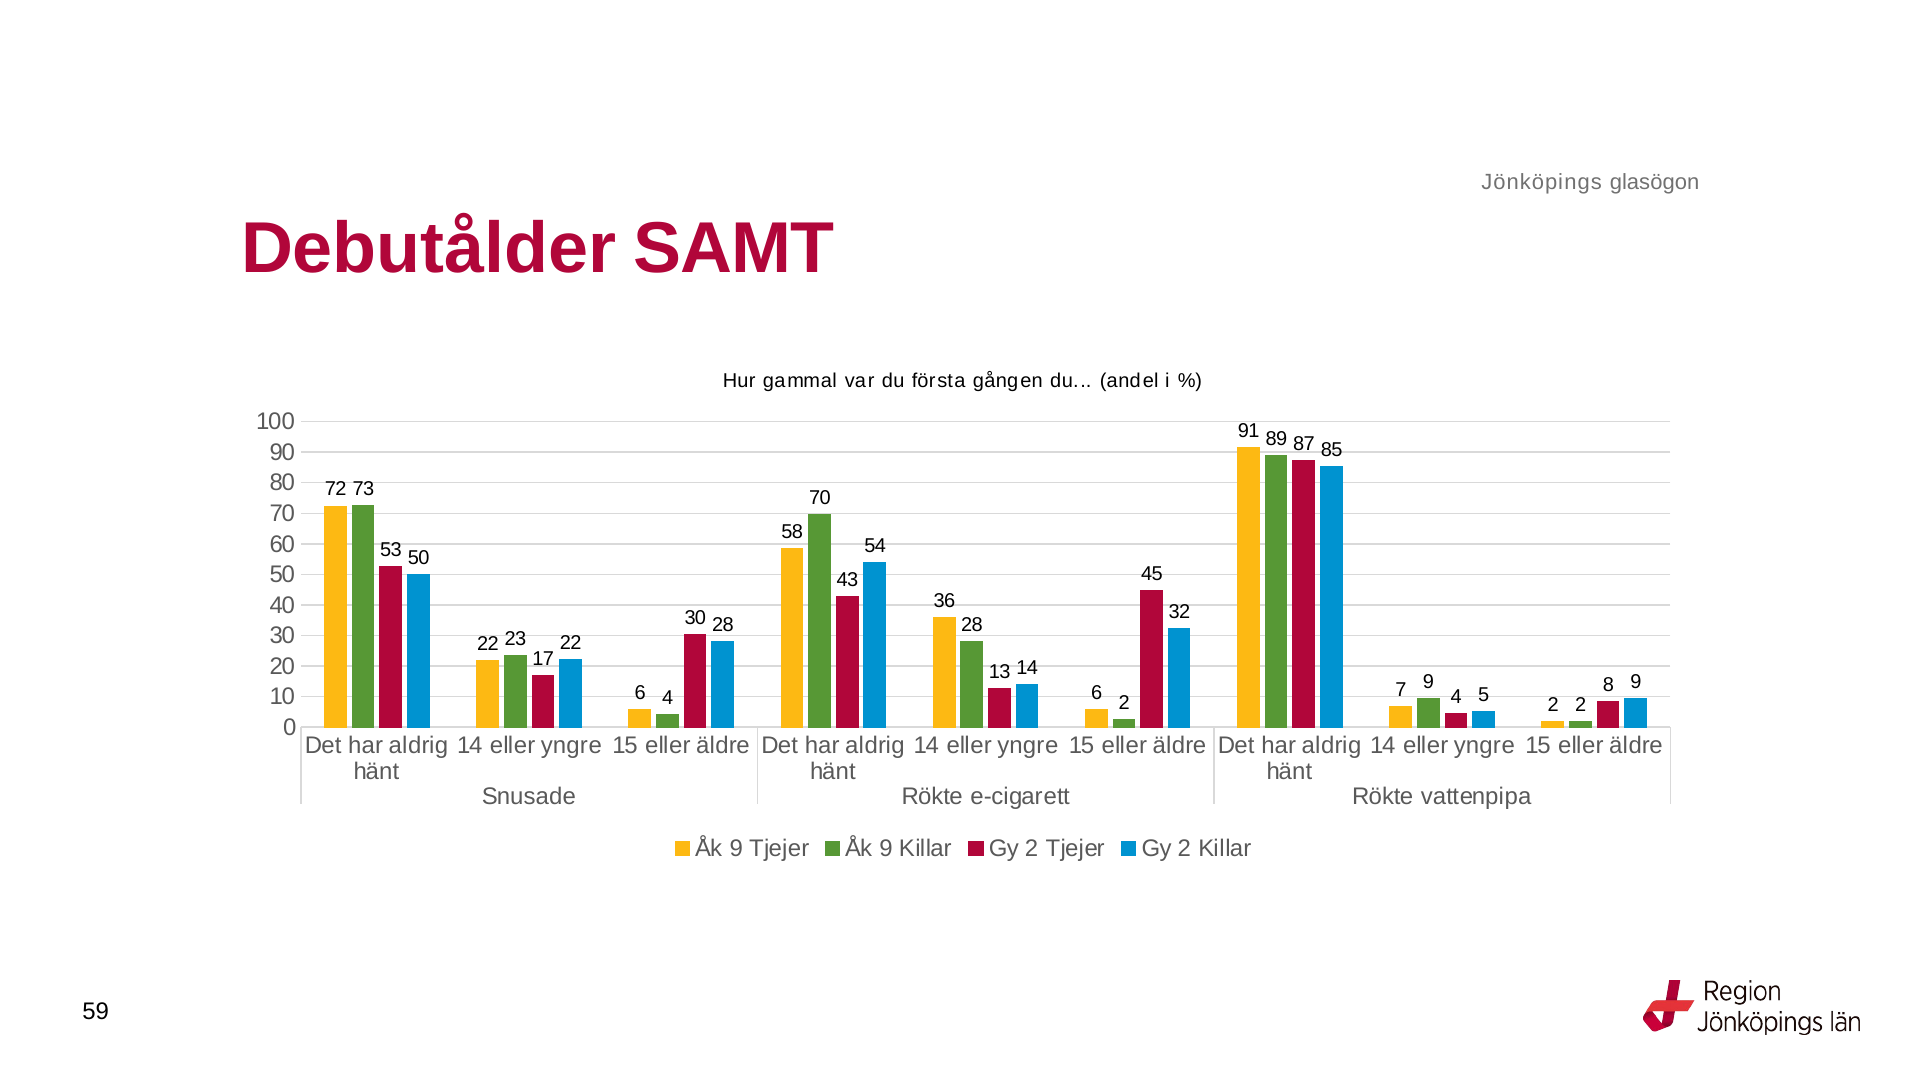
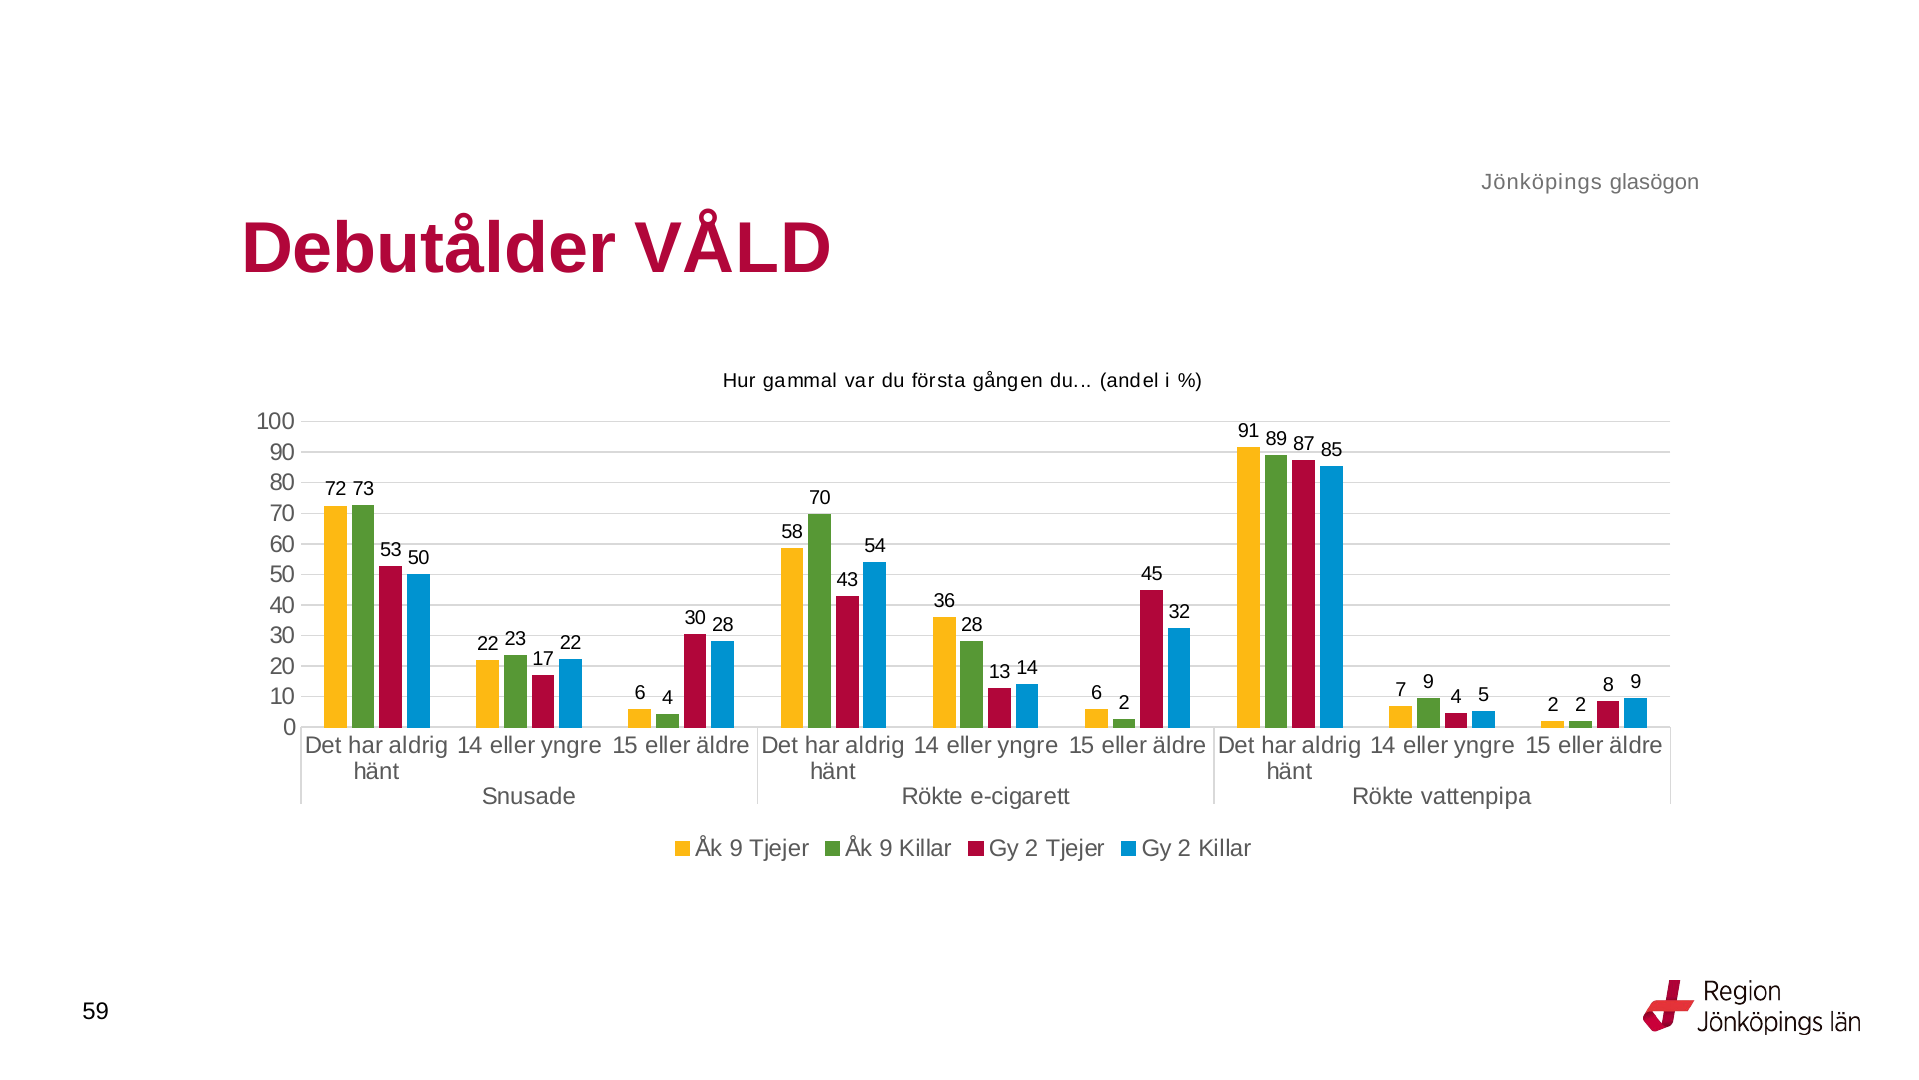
SAMT: SAMT -> VÅLD (733, 249)
